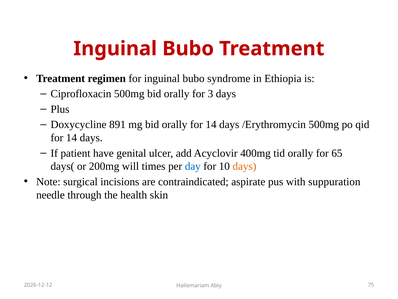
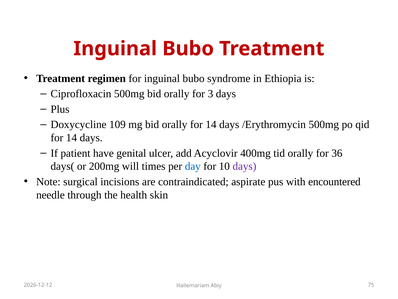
891: 891 -> 109 (117, 124)
65: 65 -> 36 (337, 153)
days colour: orange -> purple (244, 166)
suppuration: suppuration -> encountered (334, 181)
